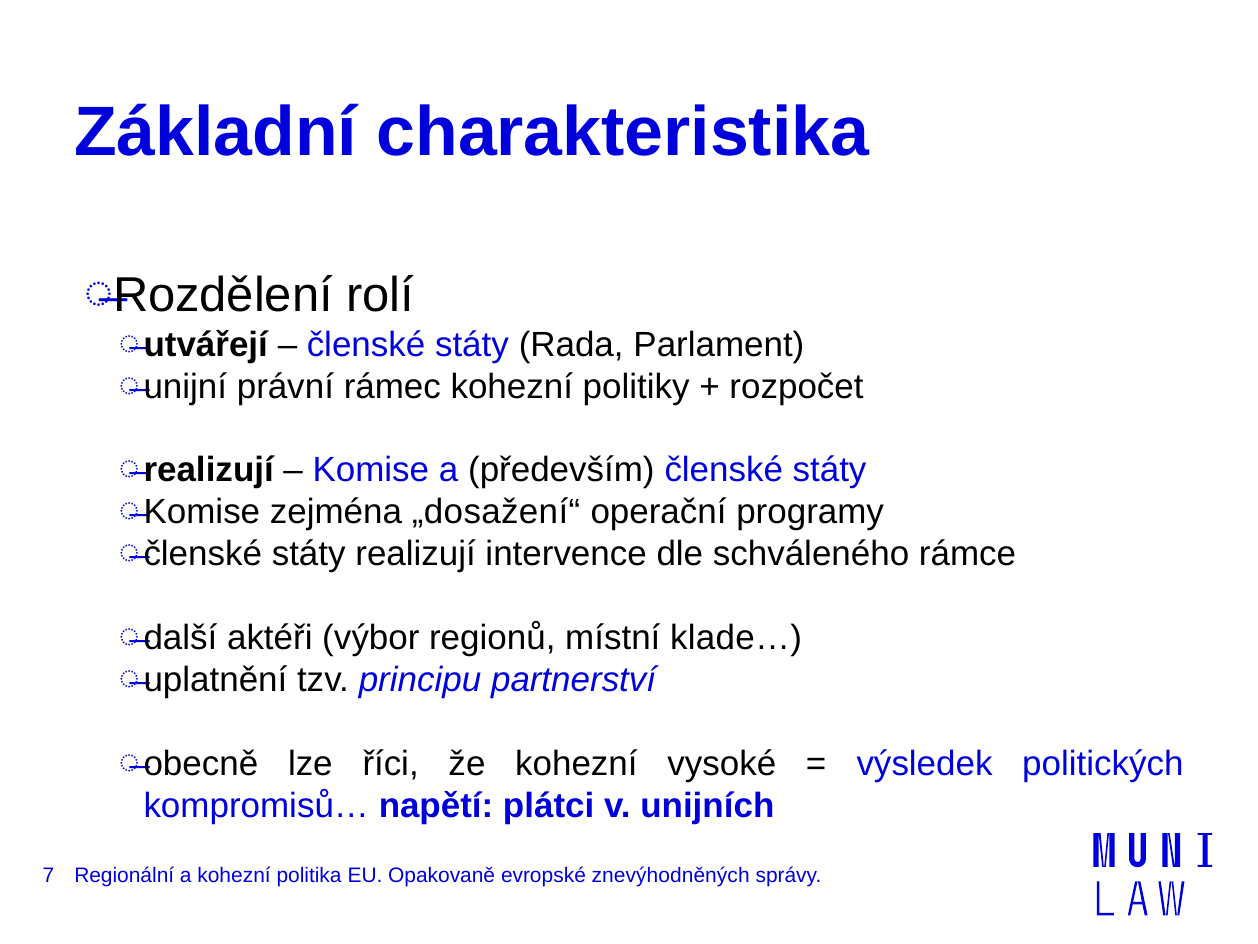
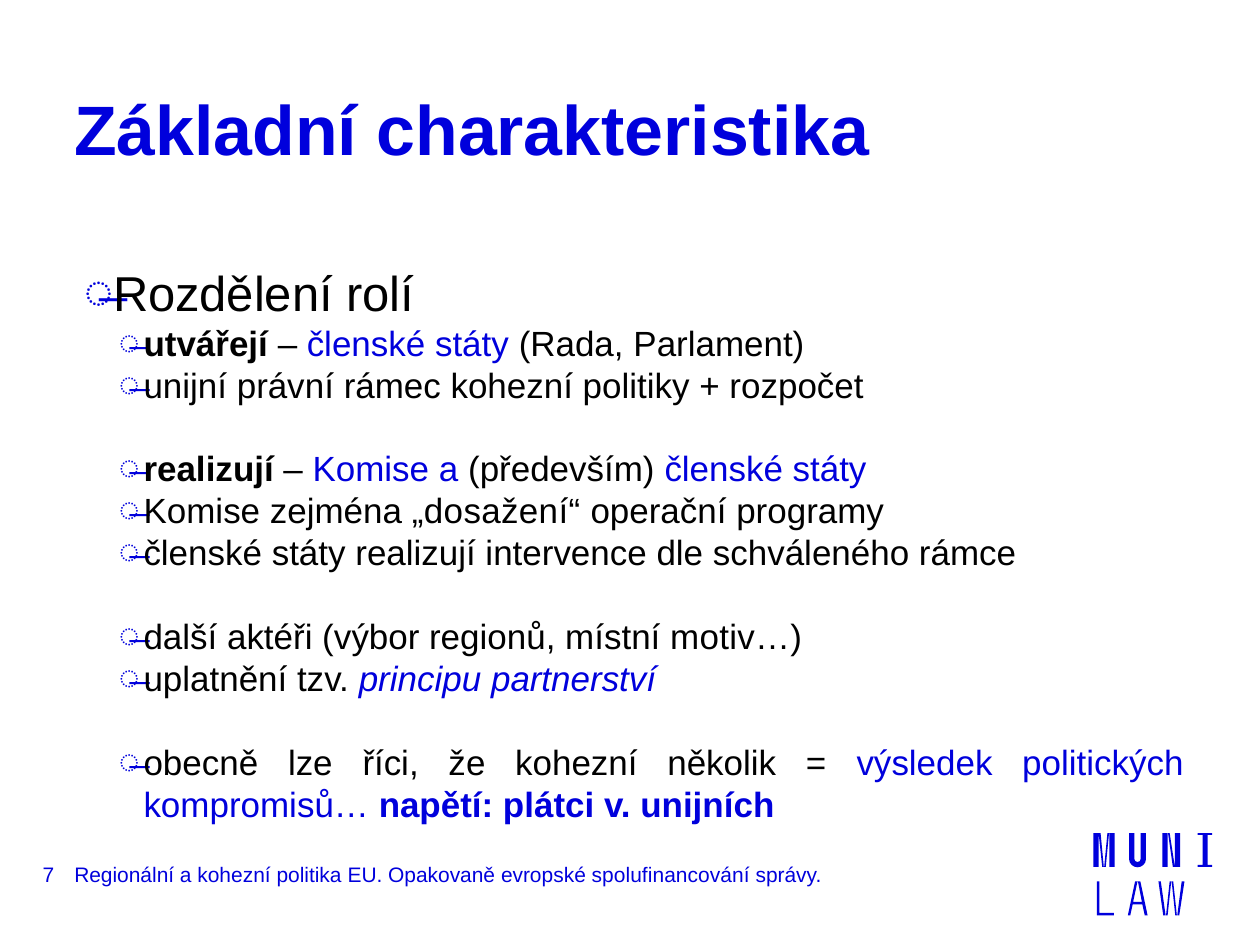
klade…: klade… -> motiv… (736, 638)
vysoké: vysoké -> několik (722, 764)
znevýhodněných: znevýhodněných -> spolufinancování (671, 875)
